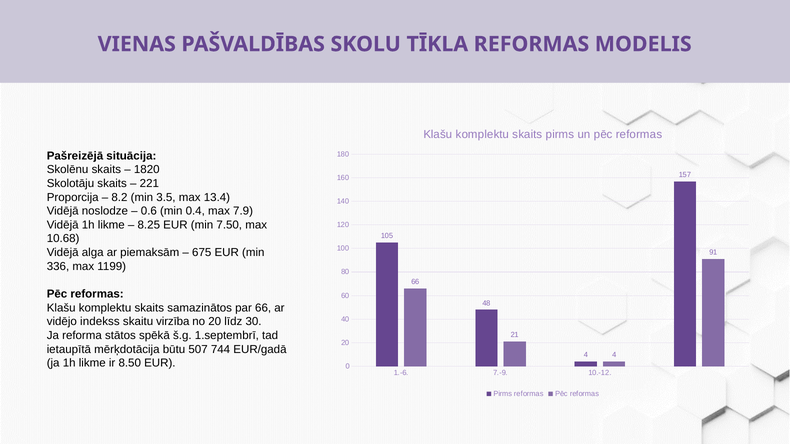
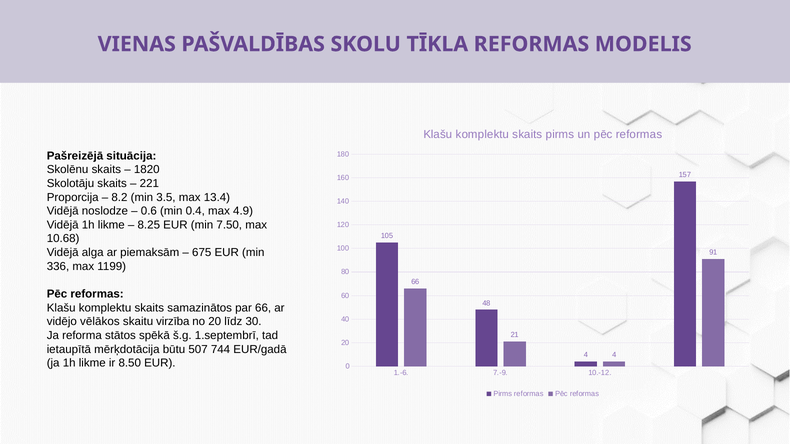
7.9: 7.9 -> 4.9 (243, 211)
indekss: indekss -> vēlākos (100, 322)
